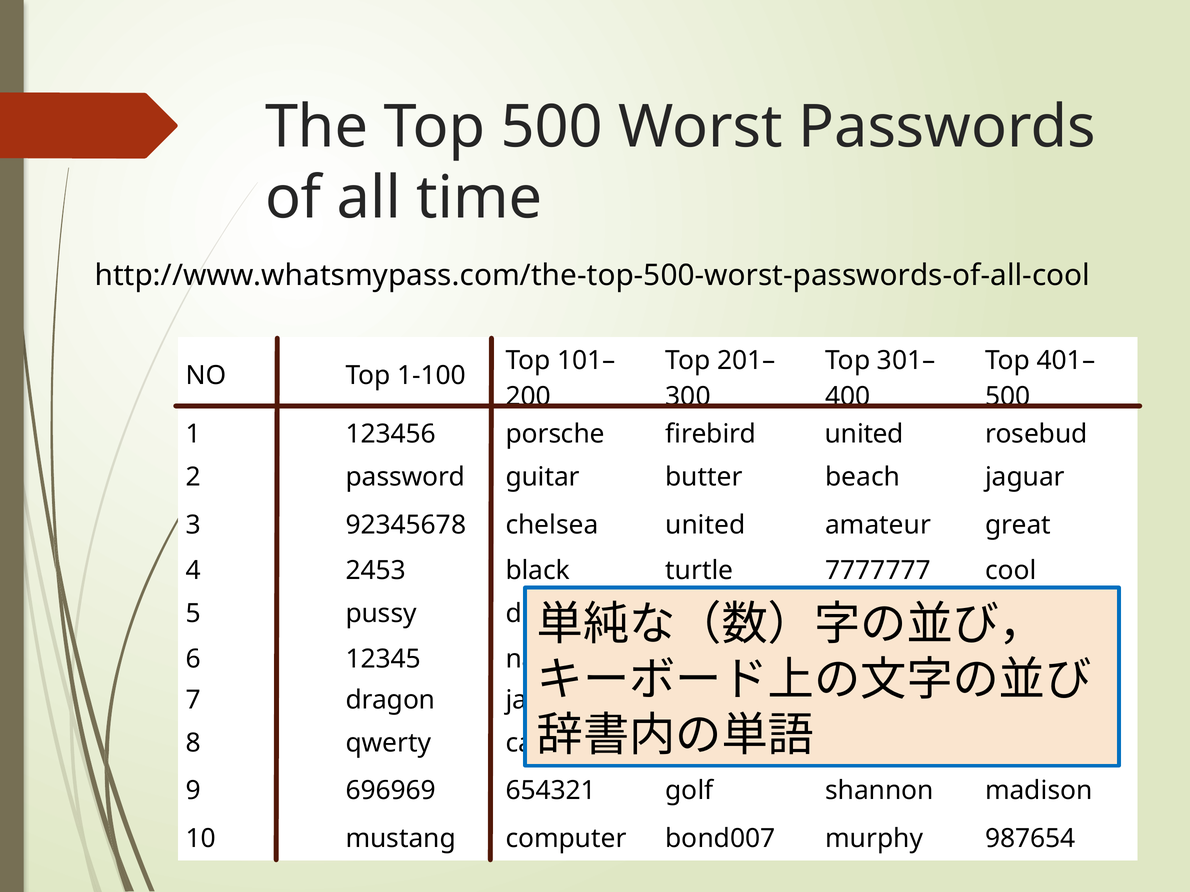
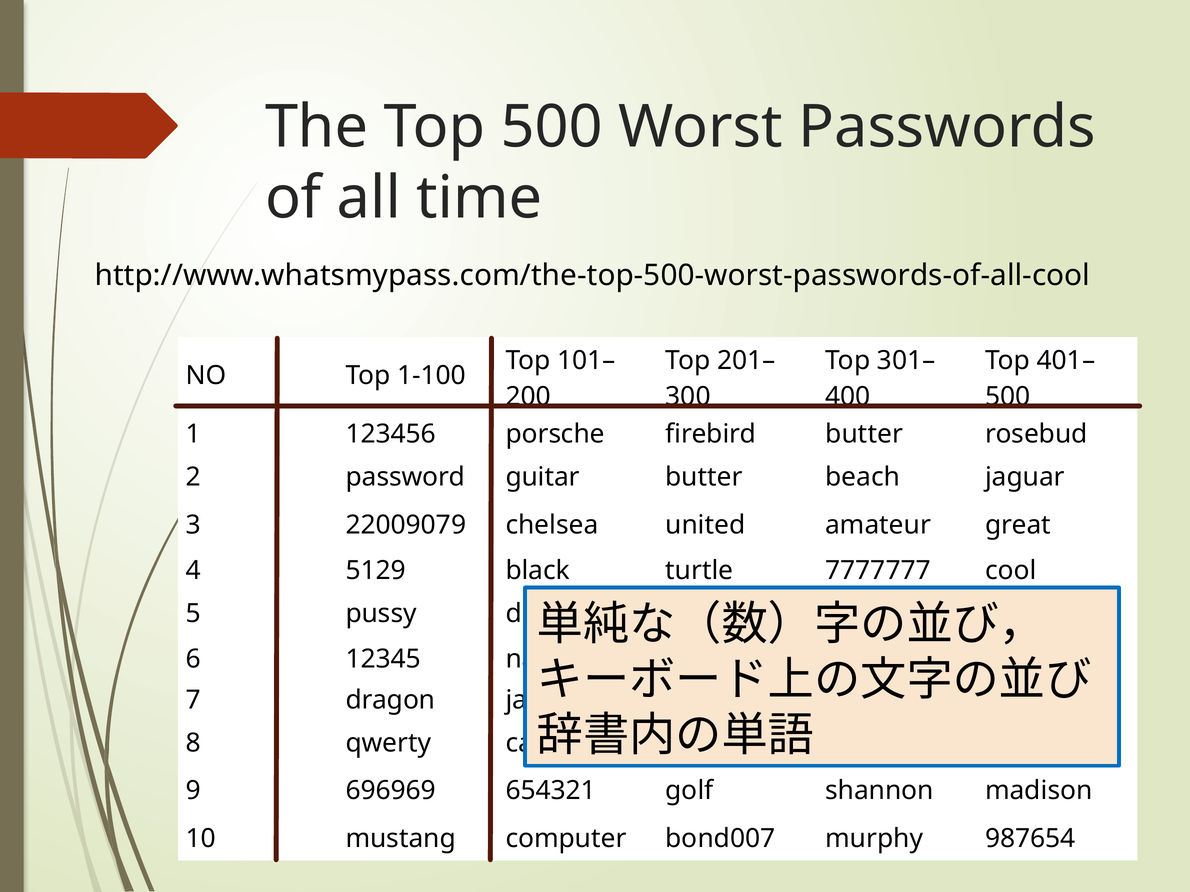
firebird united: united -> butter (864, 434)
92345678: 92345678 -> 22009079 (406, 525)
2453: 2453 -> 5129 (376, 571)
